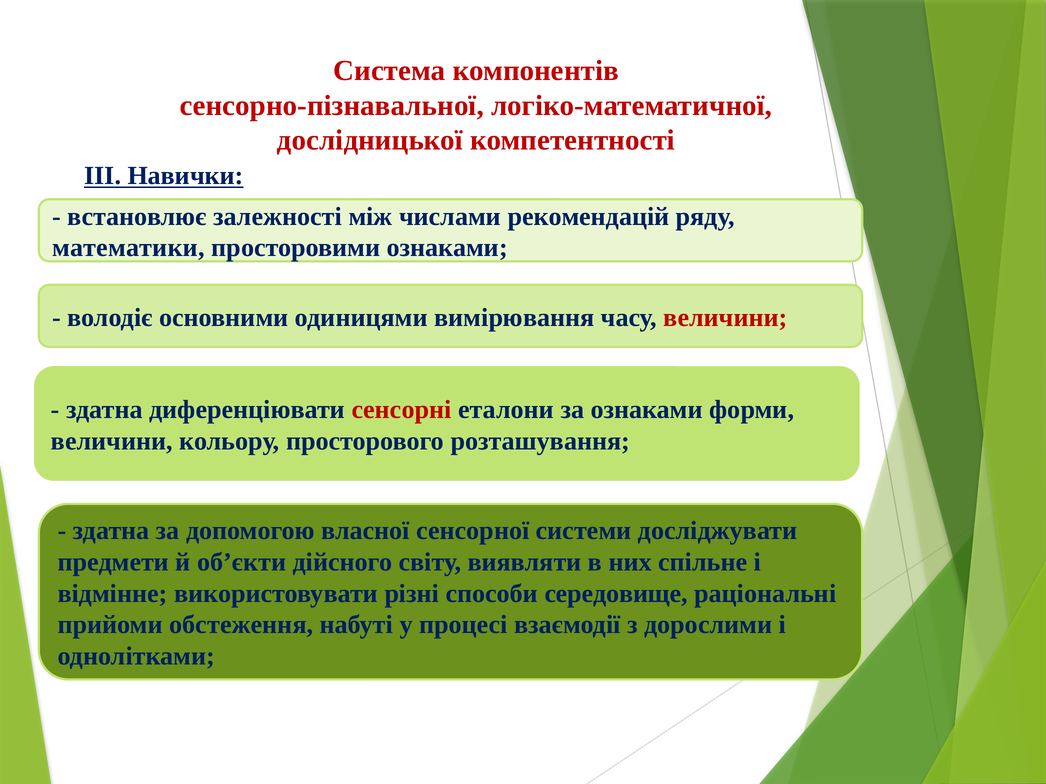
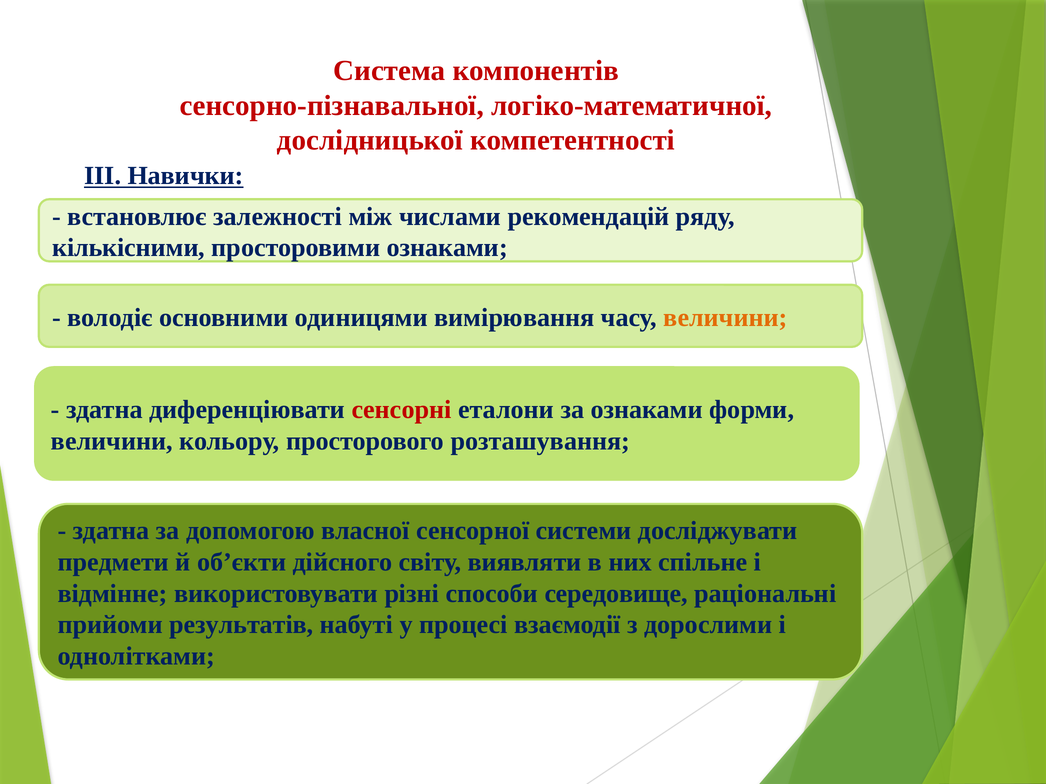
математики: математики -> кількісними (129, 248)
величини colour: red -> orange (725, 318)
обстеження: обстеження -> результатів (241, 625)
